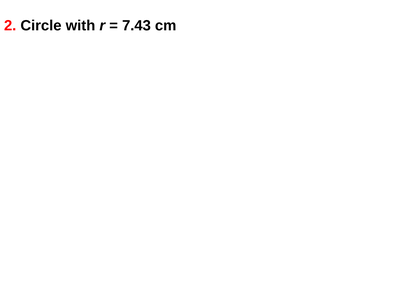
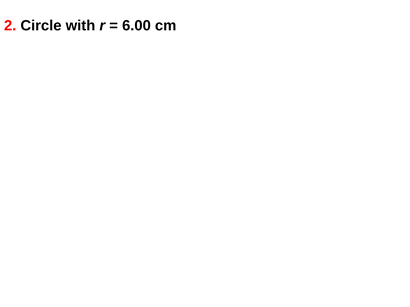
7.43: 7.43 -> 6.00 (136, 26)
